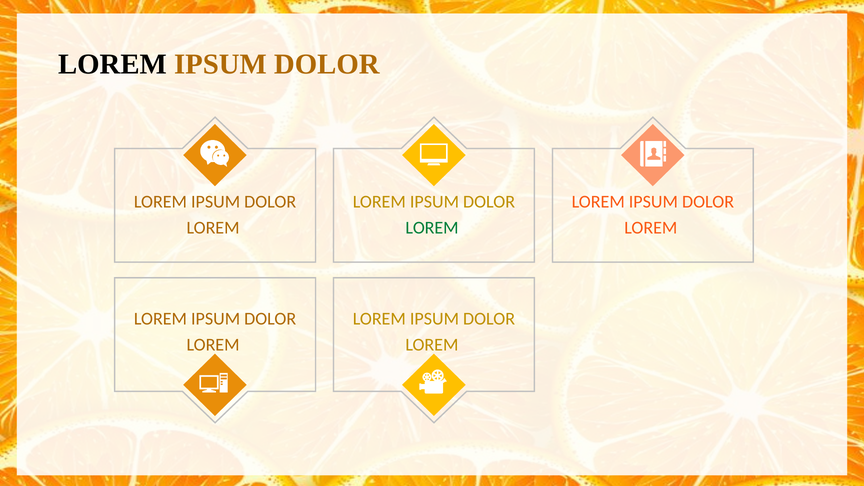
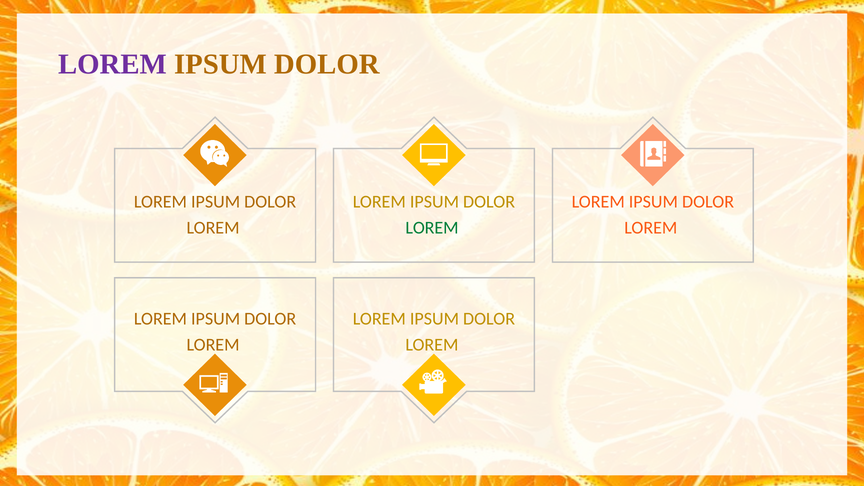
LOREM colour: black -> purple (112, 64)
